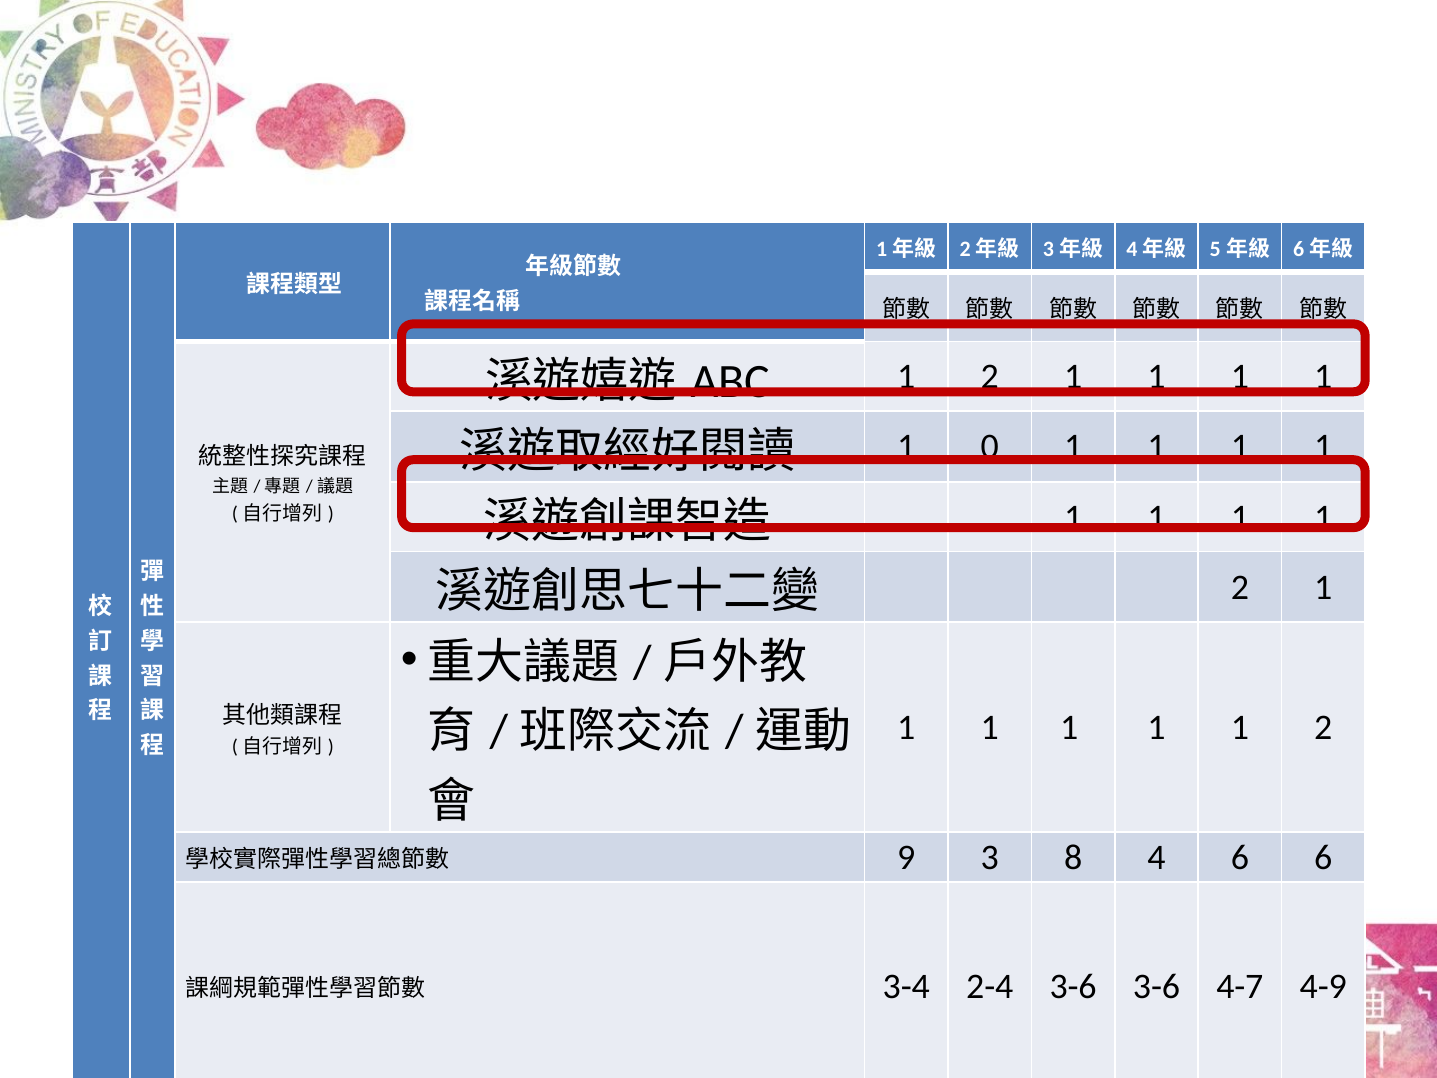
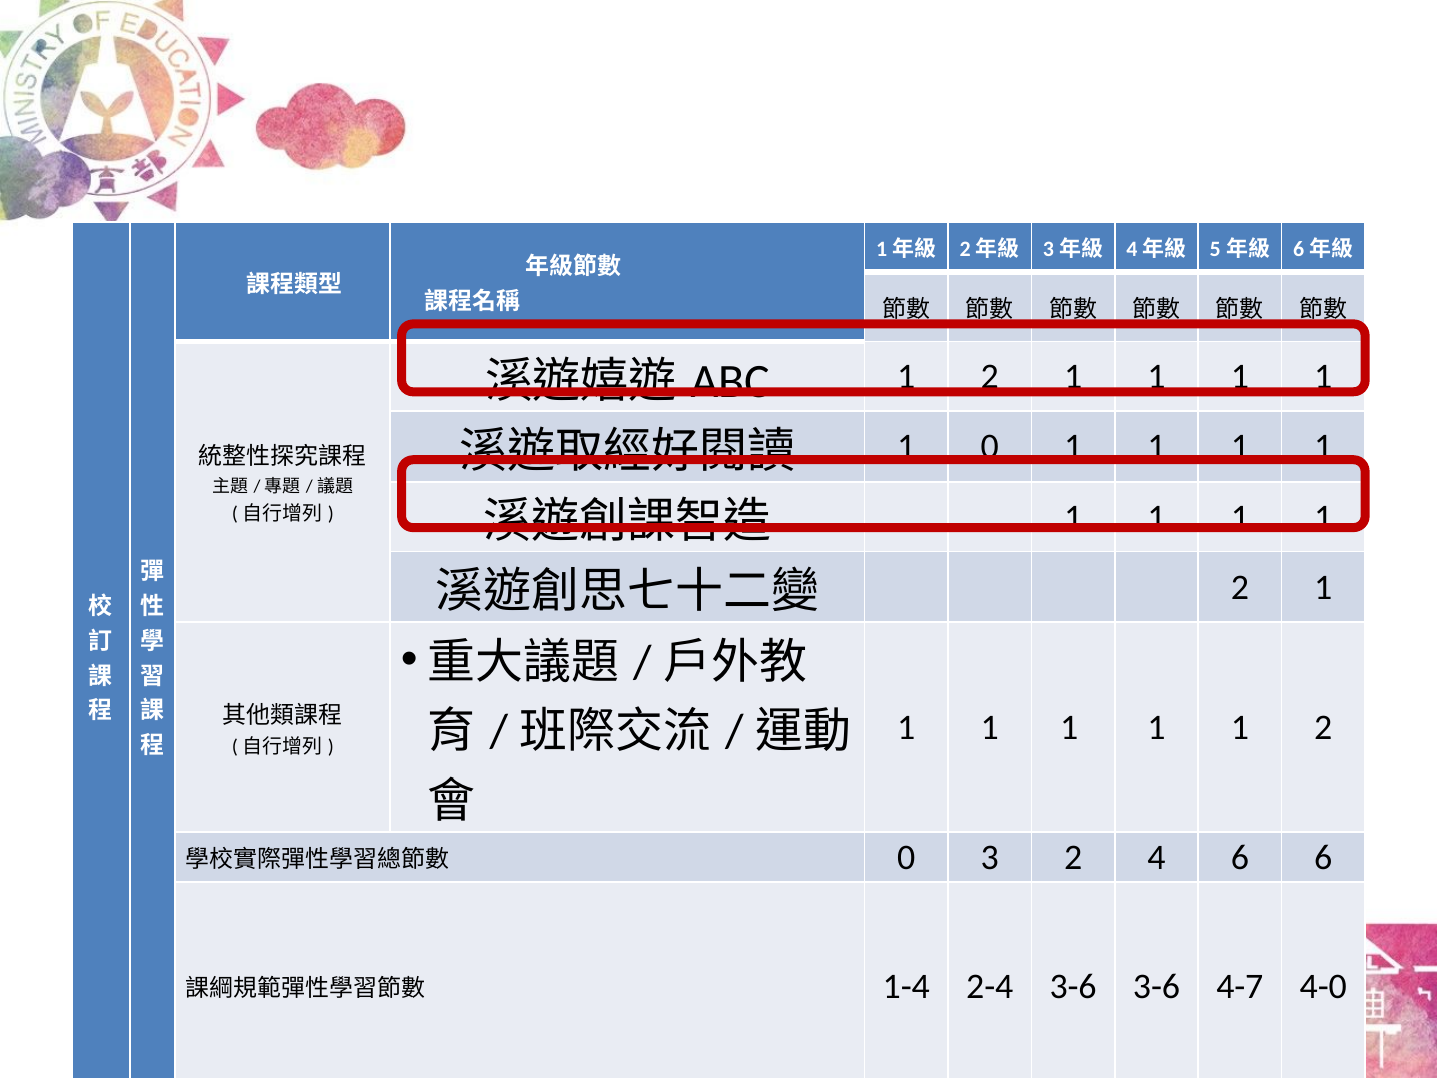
9: 9 -> 0 (906, 857)
3 8: 8 -> 2 (1073, 857)
3-4: 3-4 -> 1-4 (906, 986)
4-9: 4-9 -> 4-0 (1323, 986)
